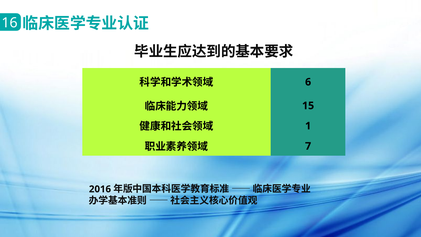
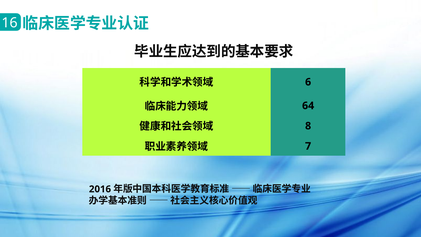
15: 15 -> 64 (308, 106)
1: 1 -> 8 (308, 126)
